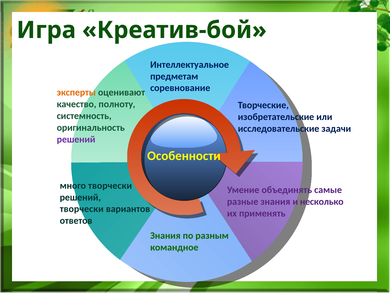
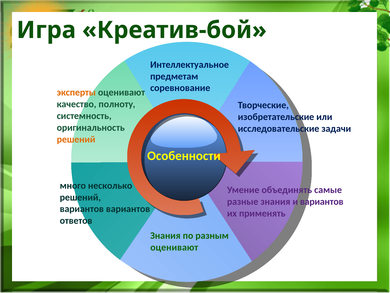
решений colour: purple -> orange (76, 139)
много творчески: творчески -> несколько (110, 185)
и несколько: несколько -> вариантов (322, 201)
творчески: творчески -> вариантов (82, 209)
командное: командное -> оценивают (174, 247)
